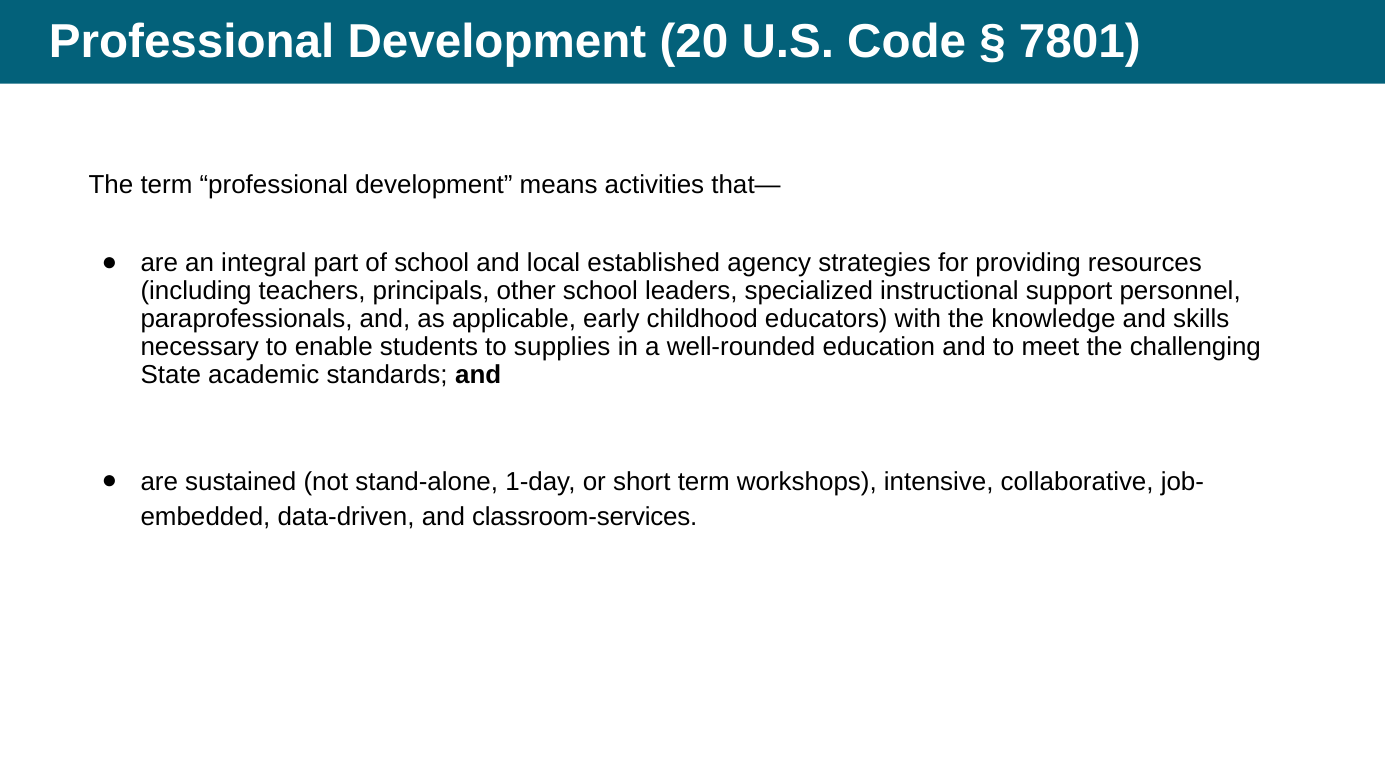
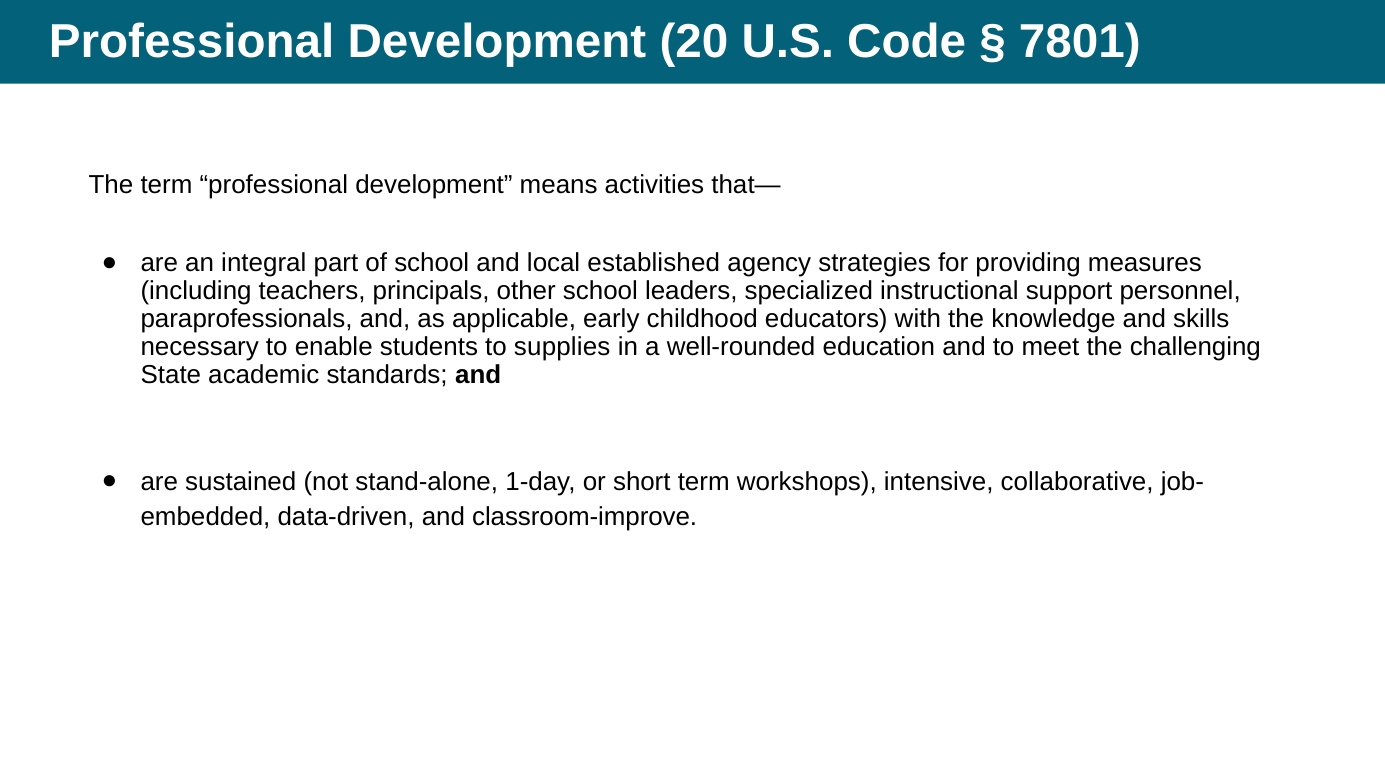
resources: resources -> measures (1145, 263)
classroom-services: classroom-services -> classroom-improve (585, 517)
